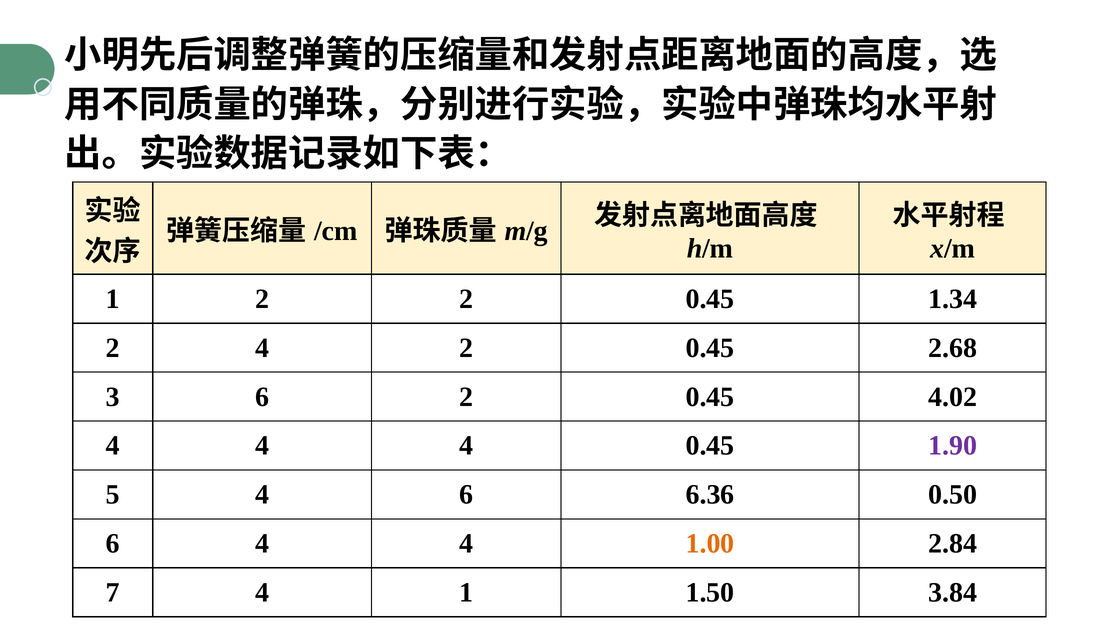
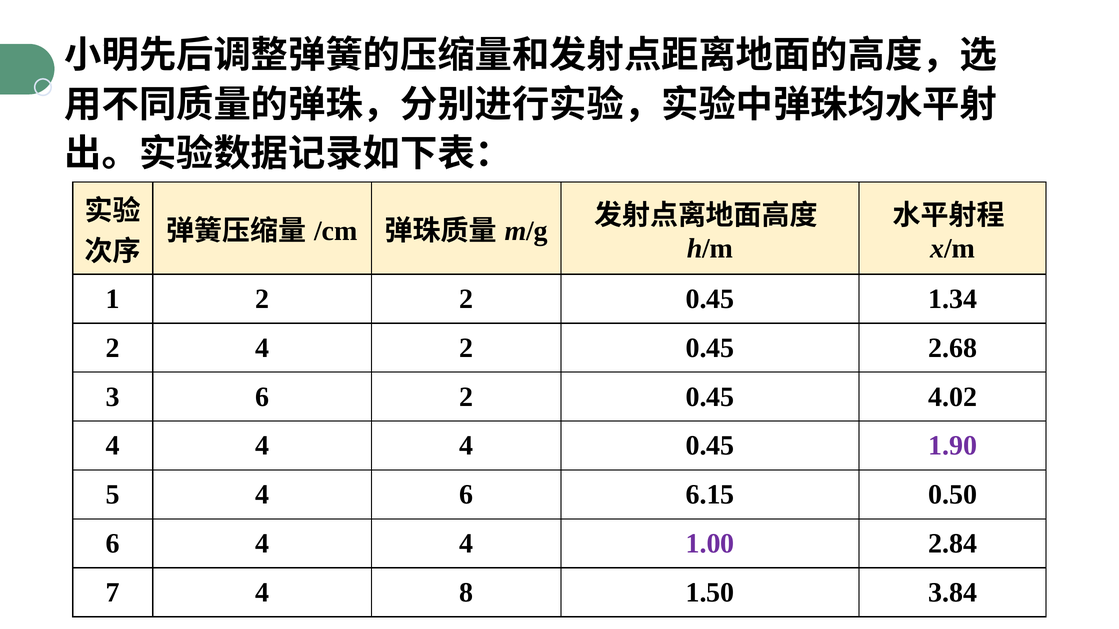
6.36: 6.36 -> 6.15 (710, 495)
1.00 colour: orange -> purple (710, 544)
4 1: 1 -> 8 (466, 593)
